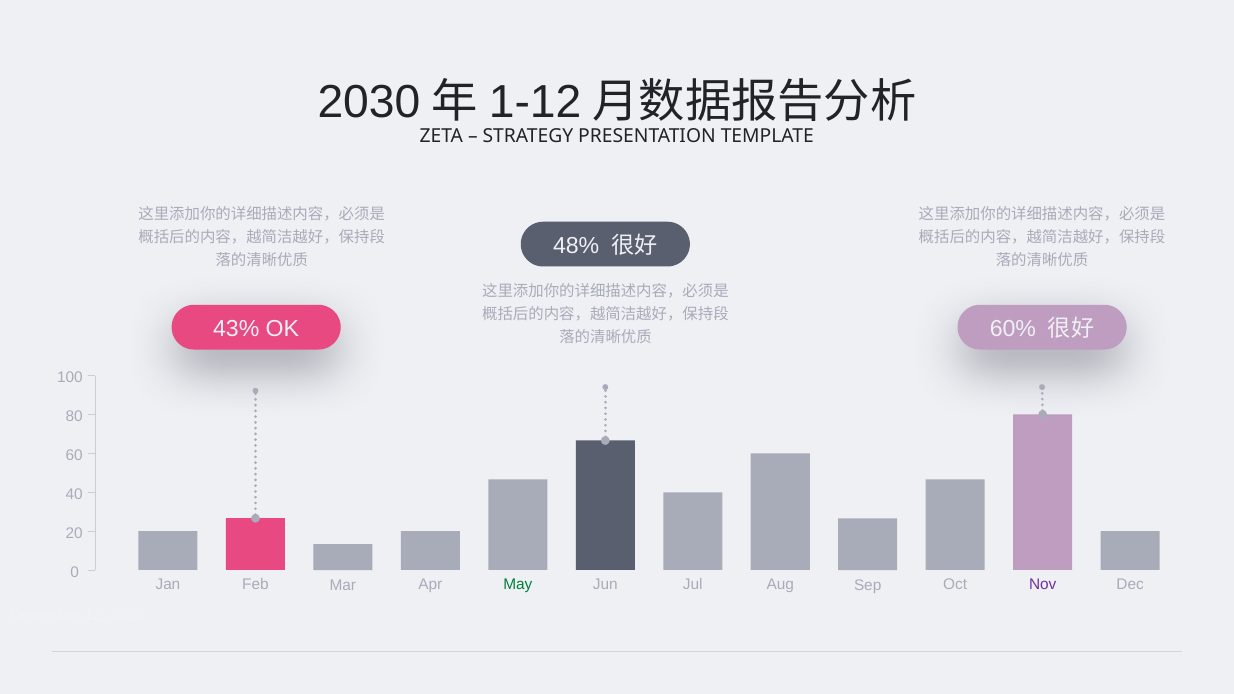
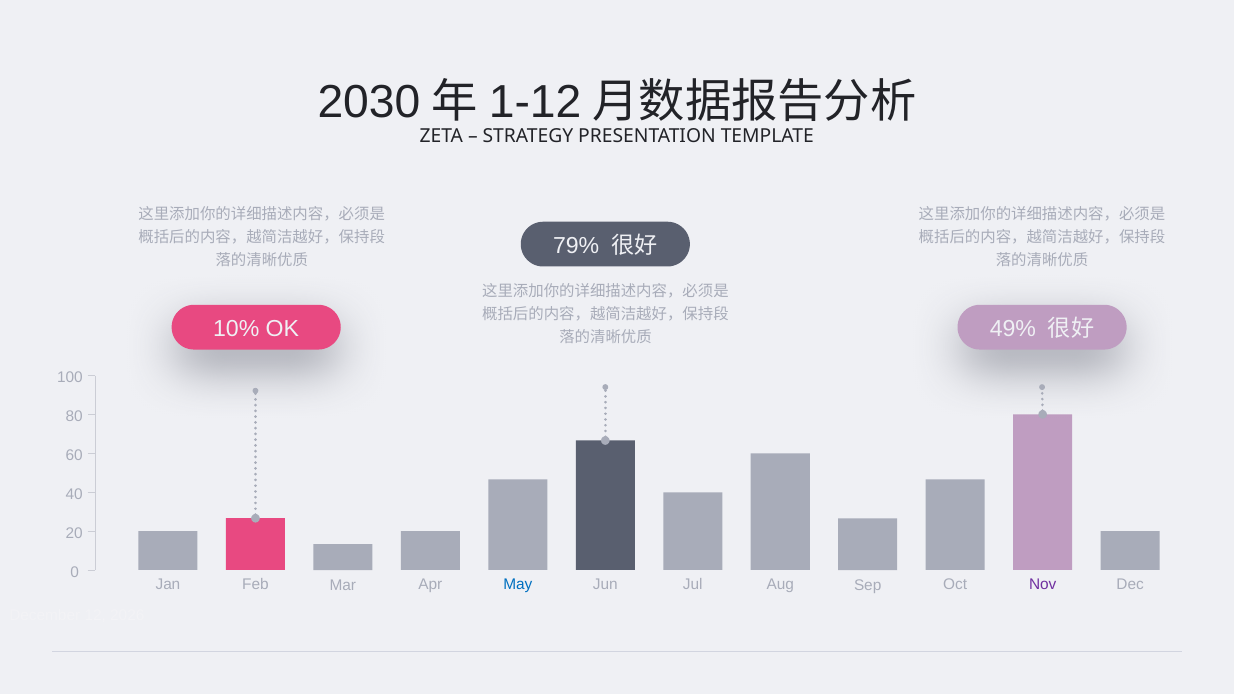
48%: 48% -> 79% (576, 246)
43%: 43% -> 10% (236, 329)
60%: 60% -> 49% (1013, 329)
May colour: green -> blue (518, 585)
